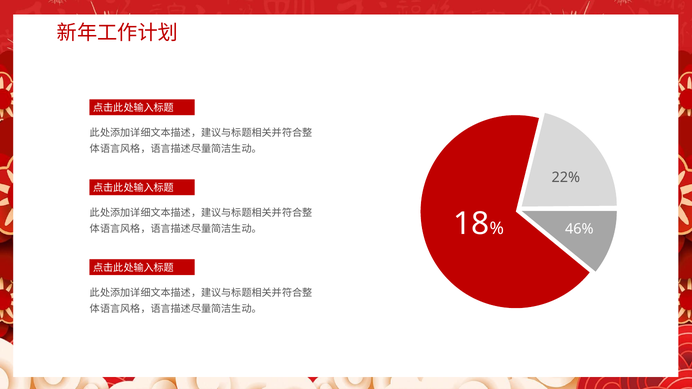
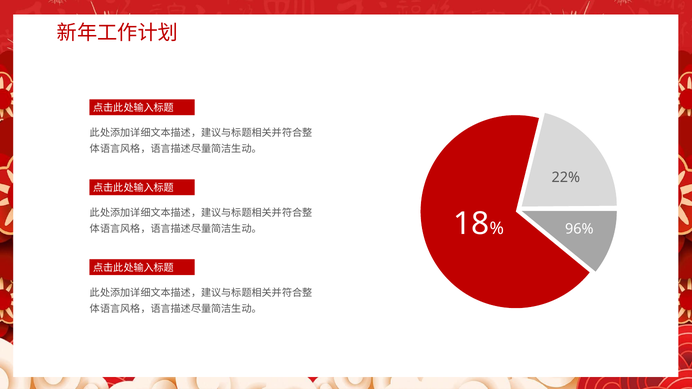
46%: 46% -> 96% (579, 229)
